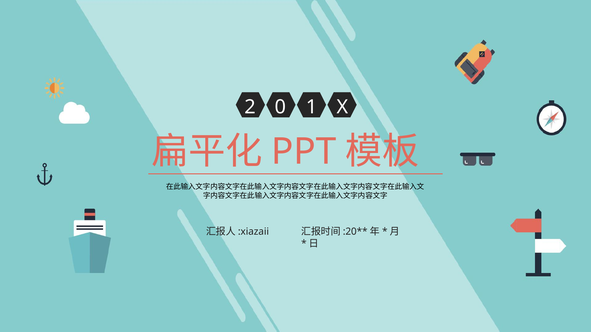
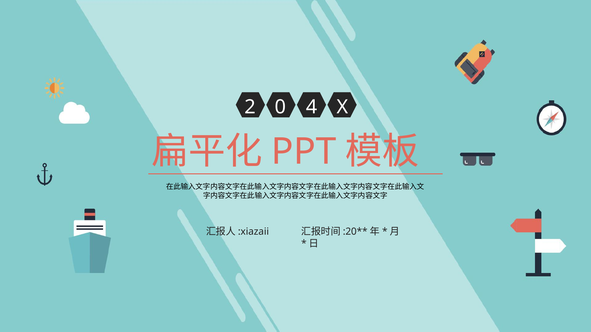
1: 1 -> 4 (311, 107)
